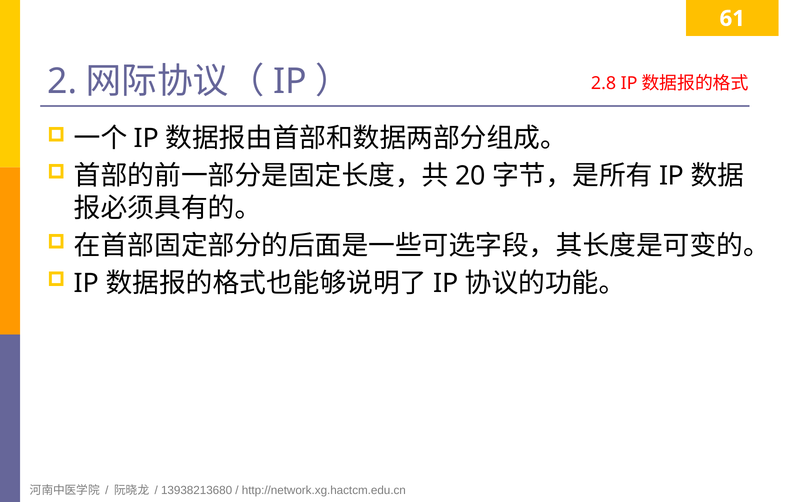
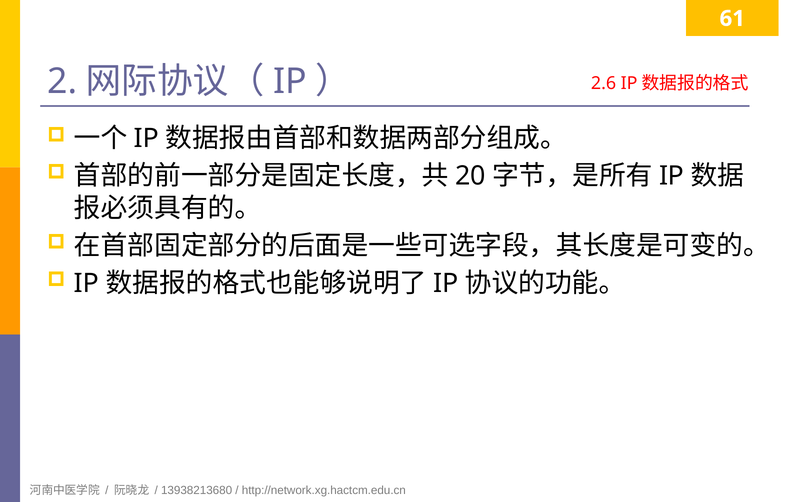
2.8: 2.8 -> 2.6 (604, 83)
